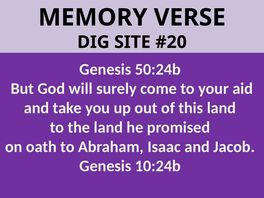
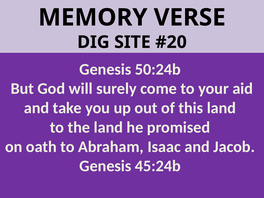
10:24b: 10:24b -> 45:24b (158, 166)
